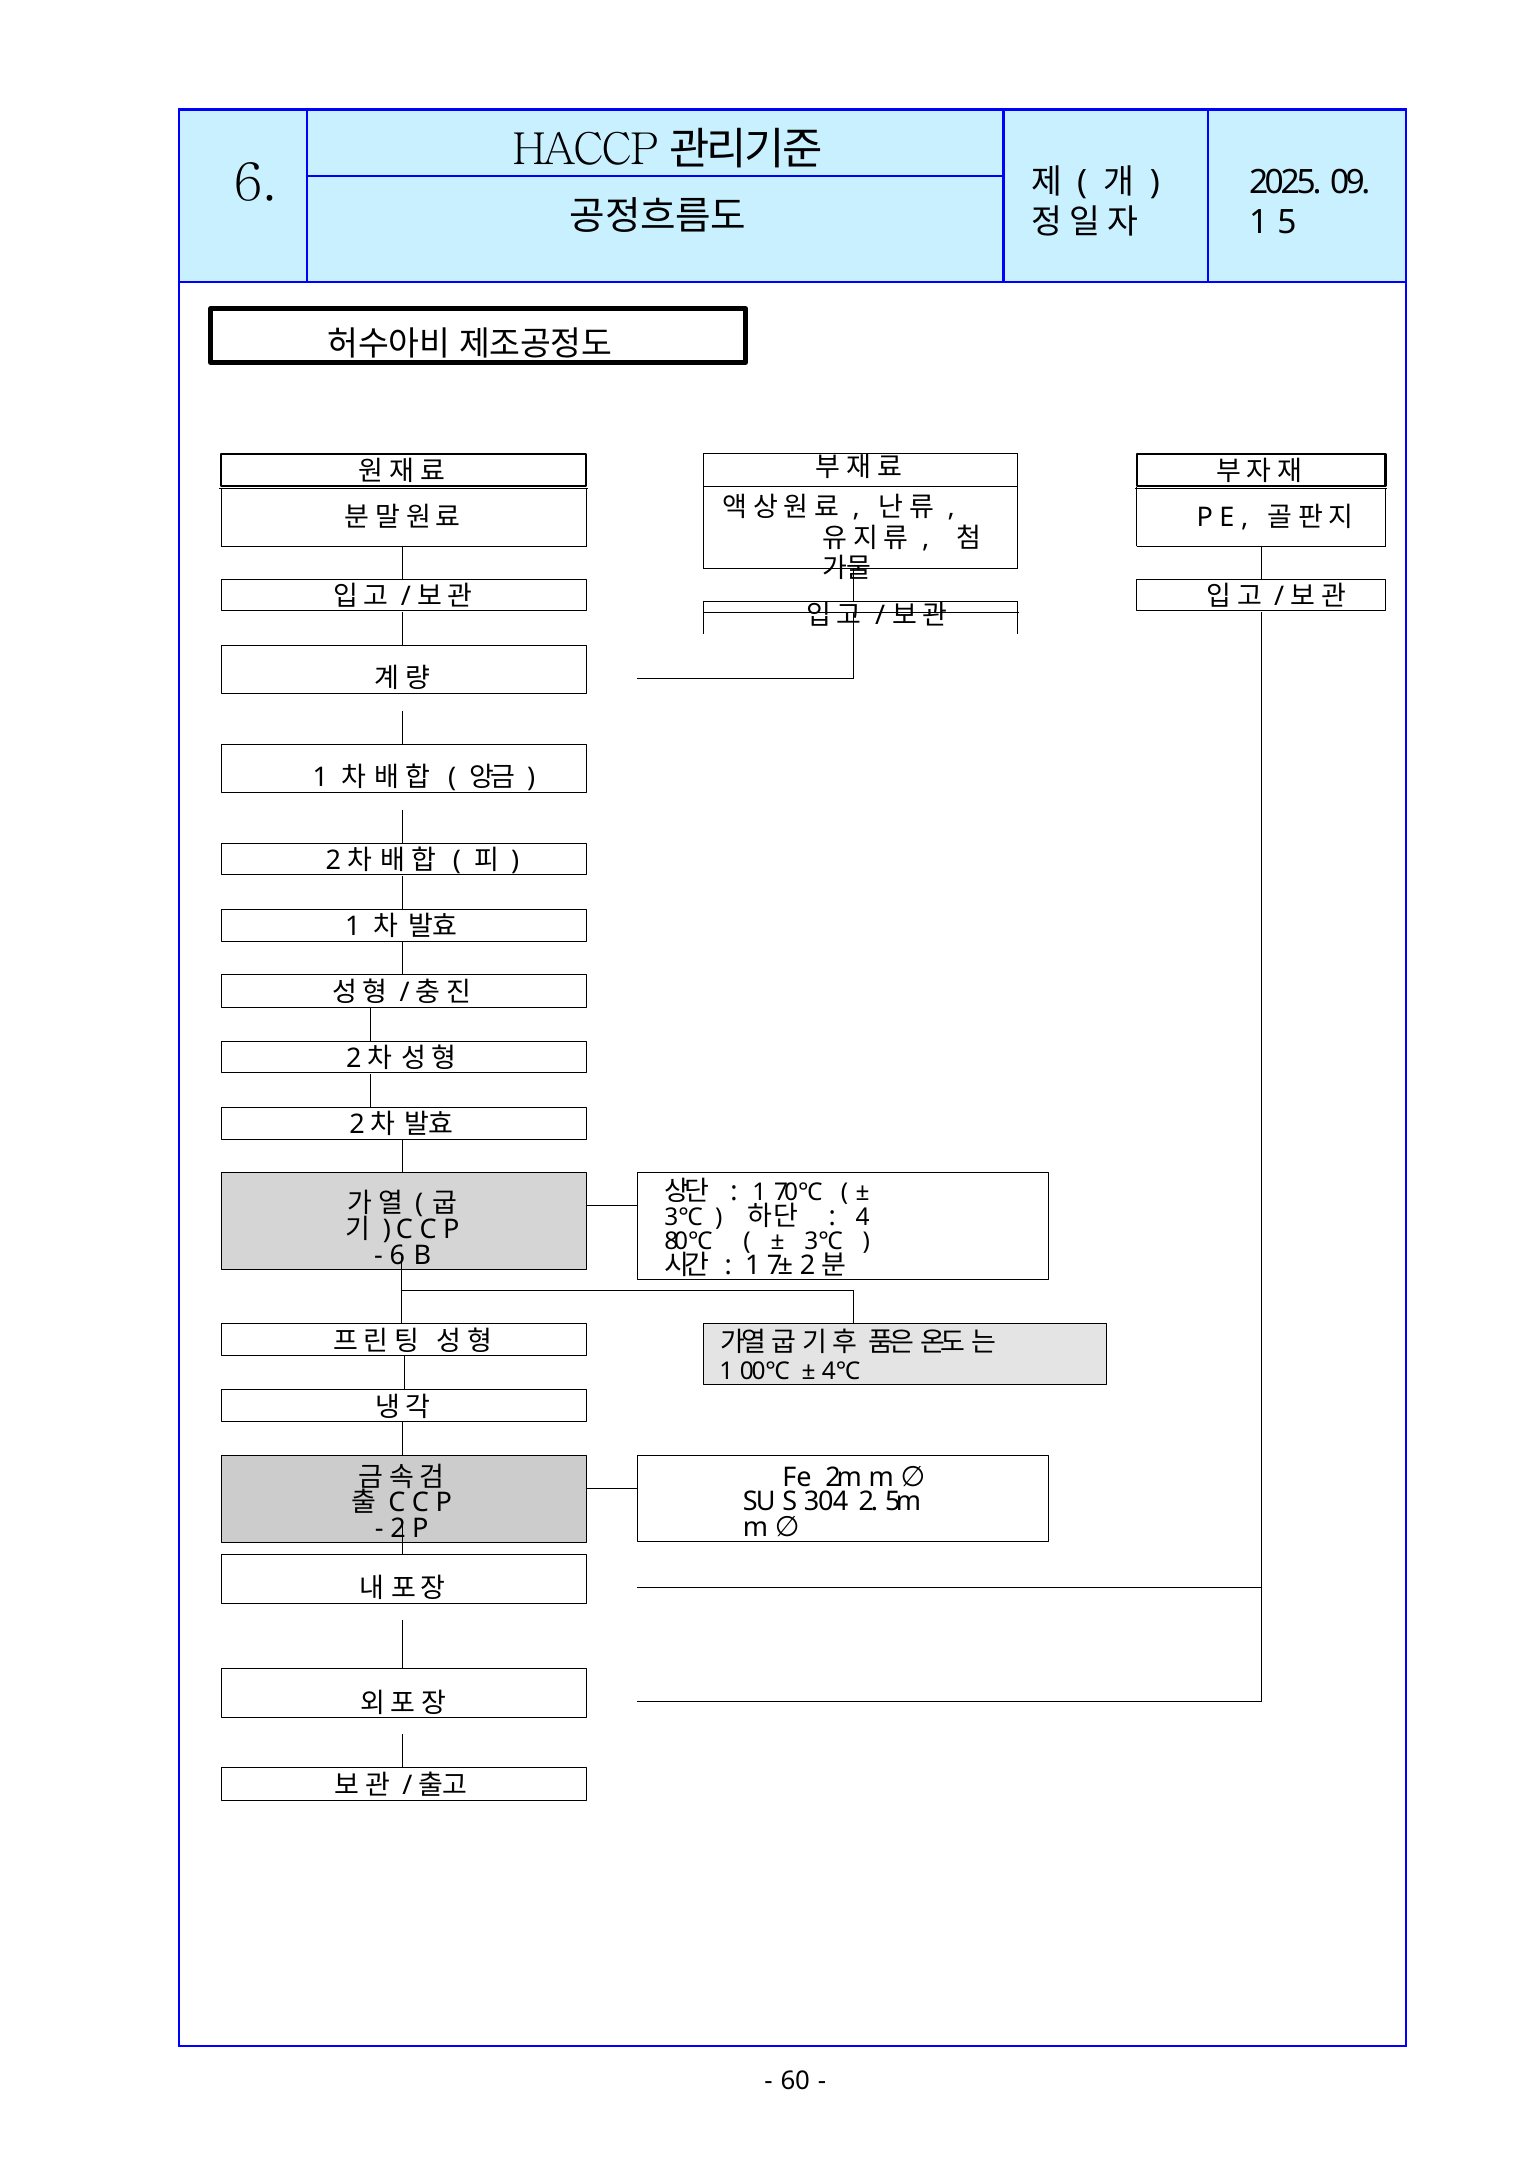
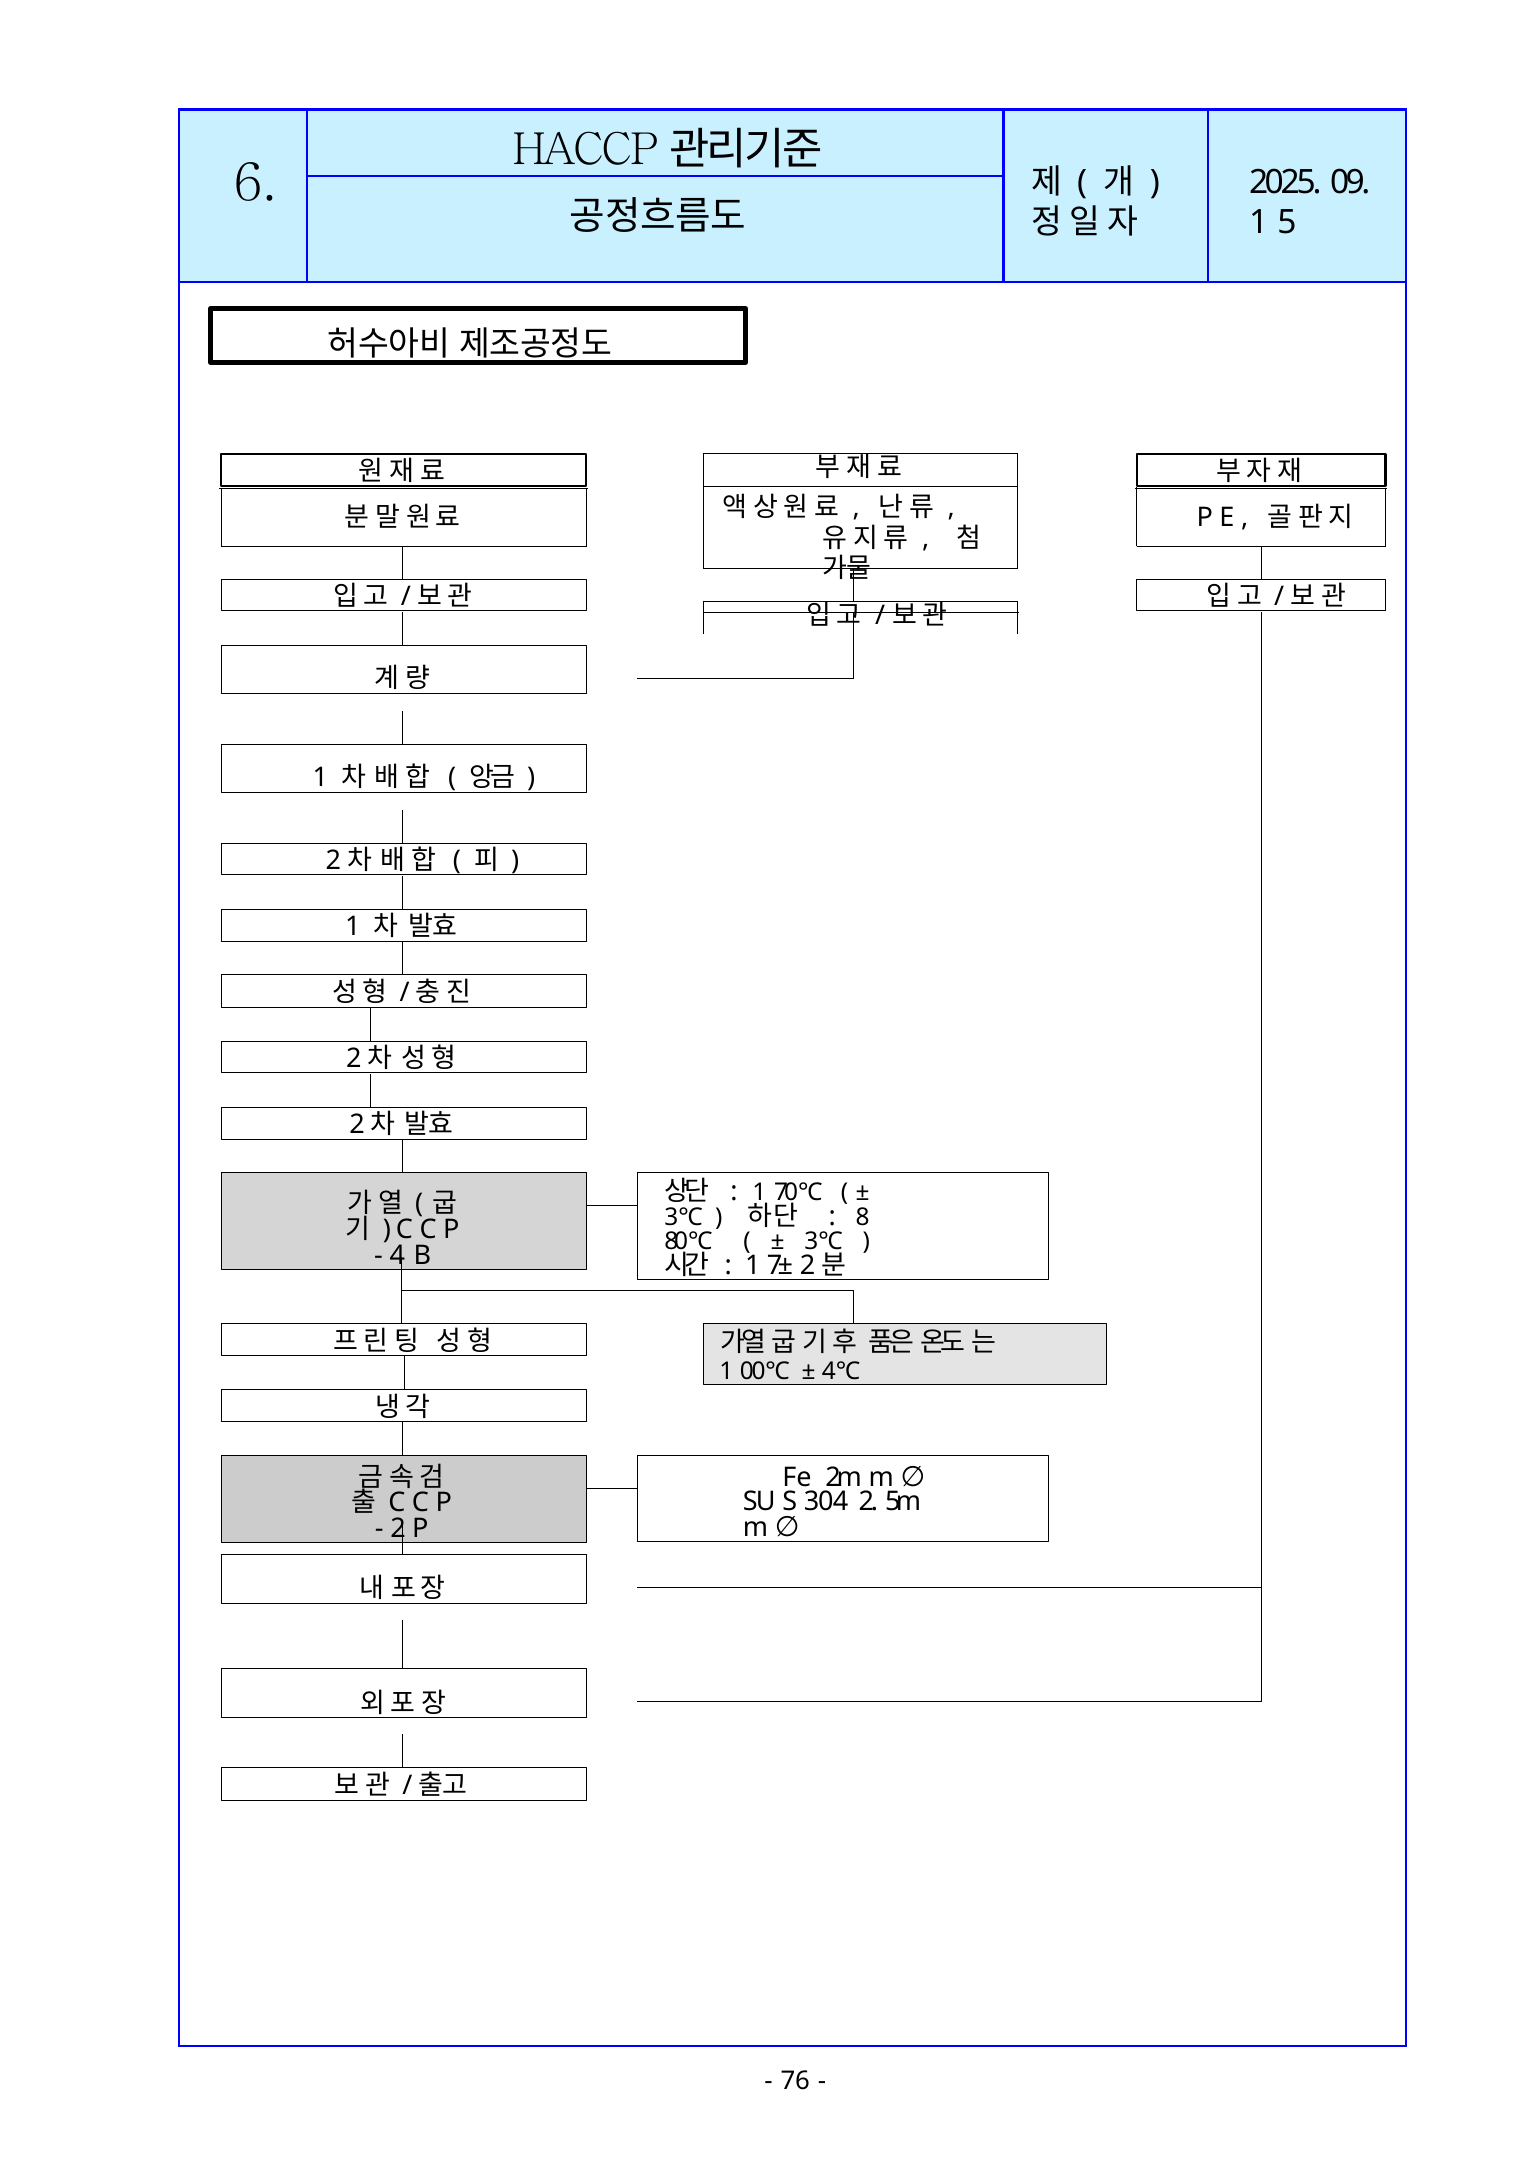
4: 4 -> 8 (863, 1218)
6: 6 -> 4 (397, 1256)
60: 60 -> 76 (795, 2082)
